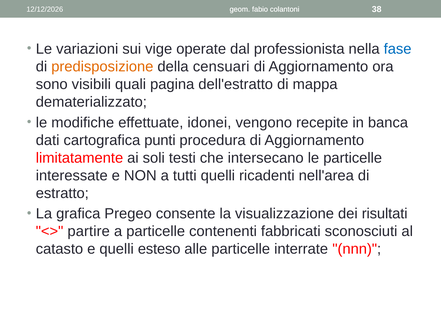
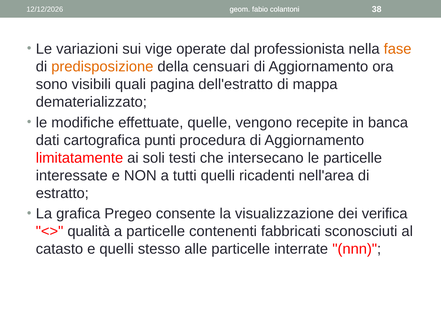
fase colour: blue -> orange (398, 49)
idonei: idonei -> quelle (209, 122)
risultati: risultati -> verifica (385, 214)
partire: partire -> qualità (89, 231)
esteso: esteso -> stesso (159, 249)
